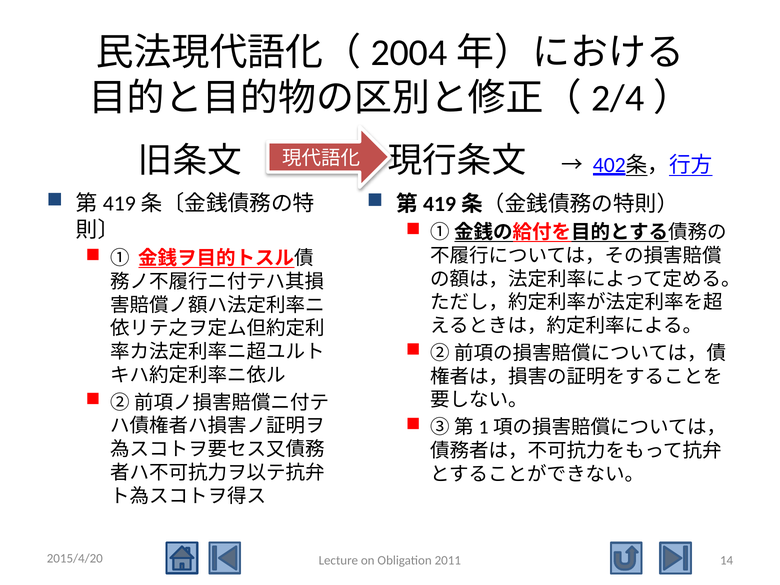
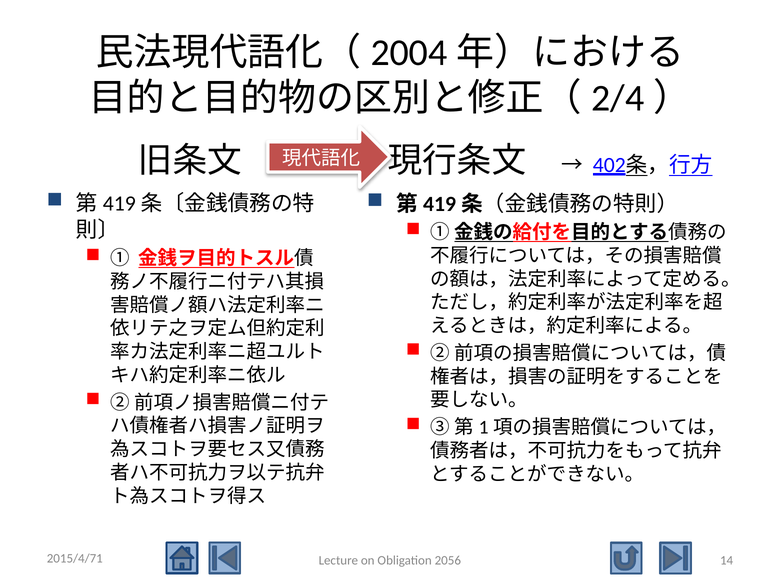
2015/4/20: 2015/4/20 -> 2015/4/71 (75, 559)
2011: 2011 -> 2056 (448, 561)
